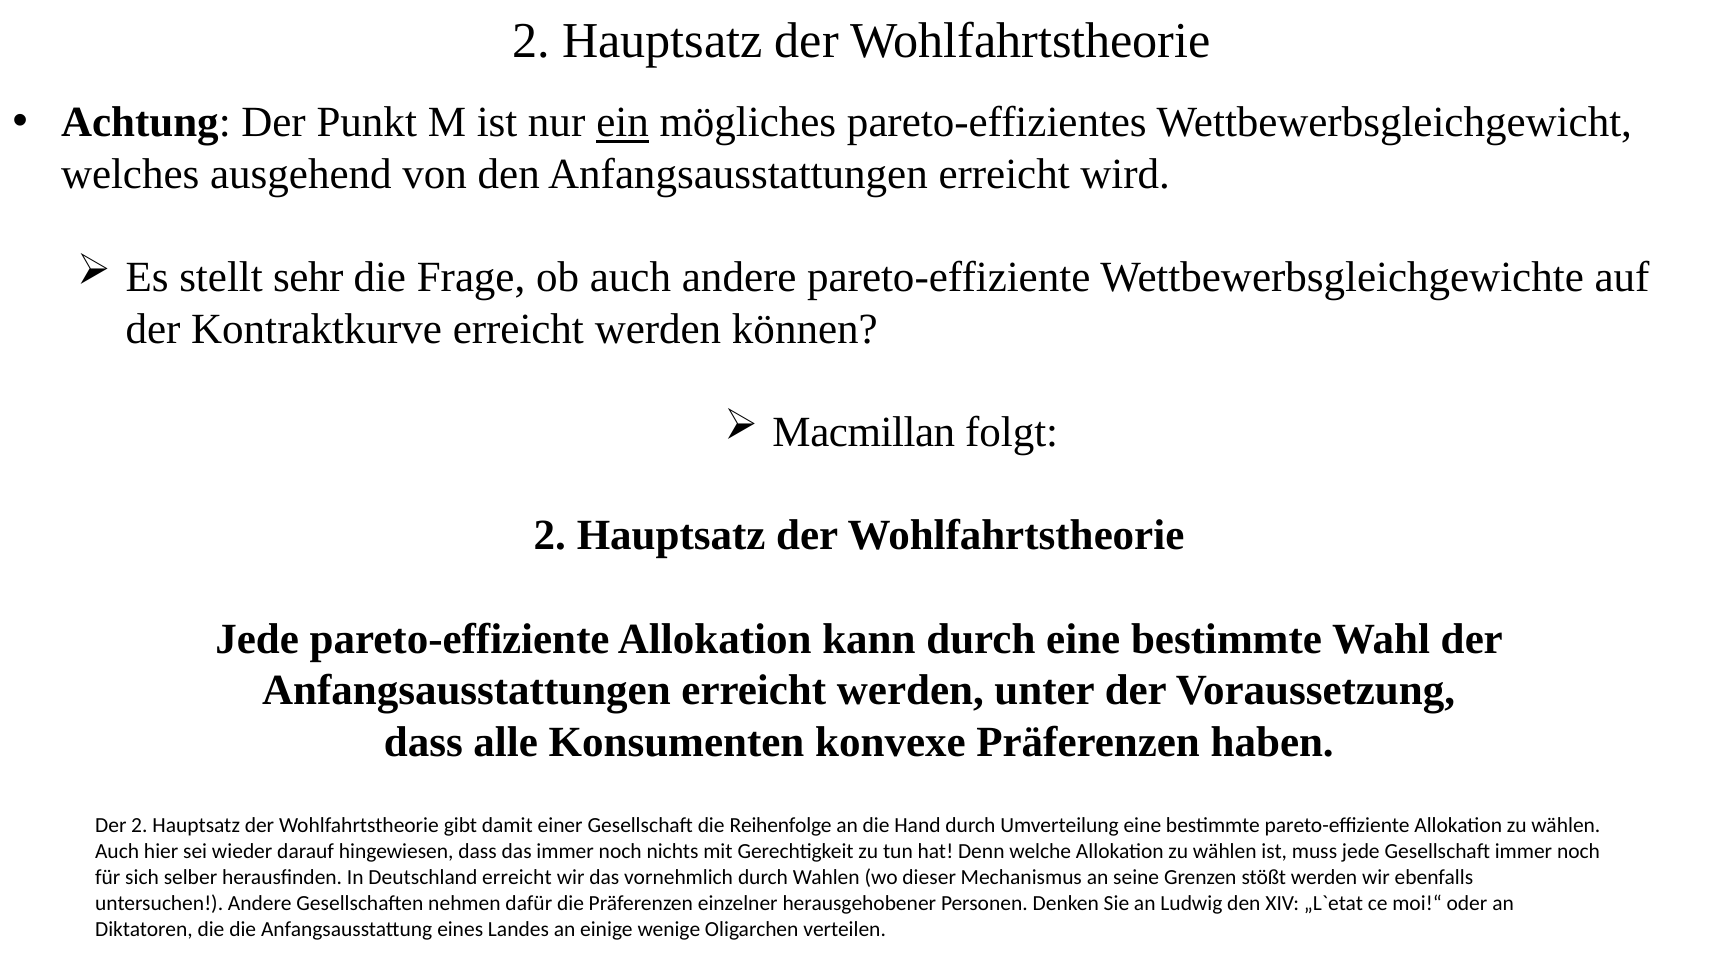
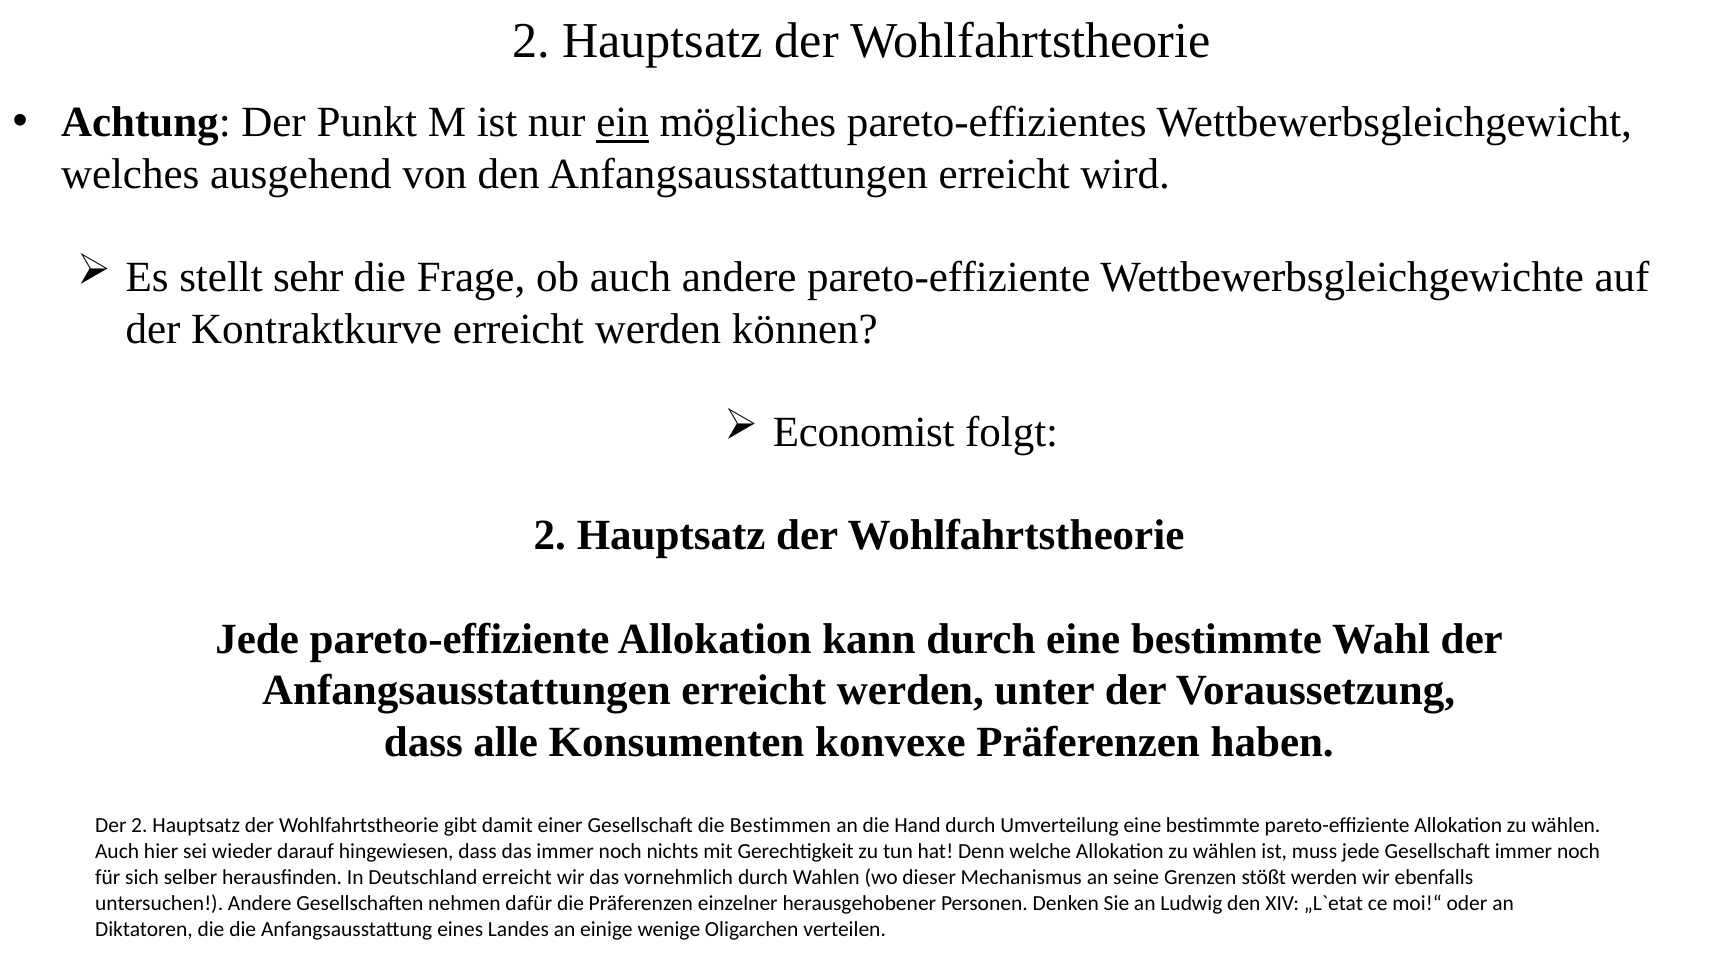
Macmillan: Macmillan -> Economist (864, 432)
Reihenfolge: Reihenfolge -> Bestimmen (780, 826)
